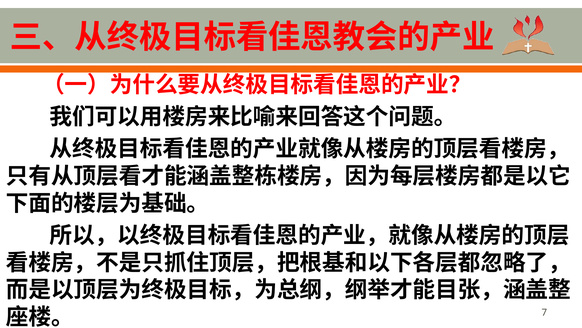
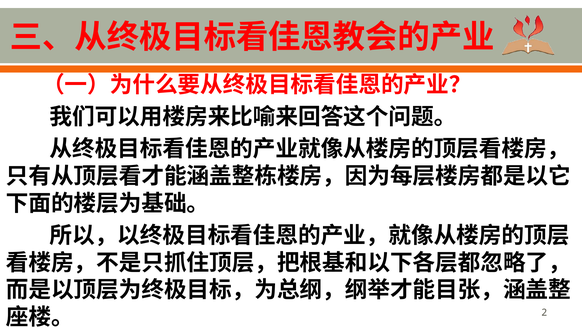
7: 7 -> 2 (544, 312)
